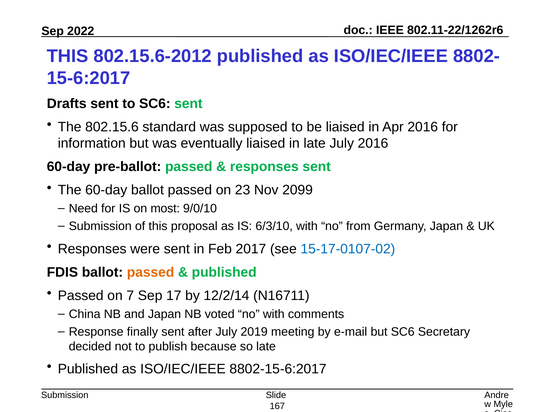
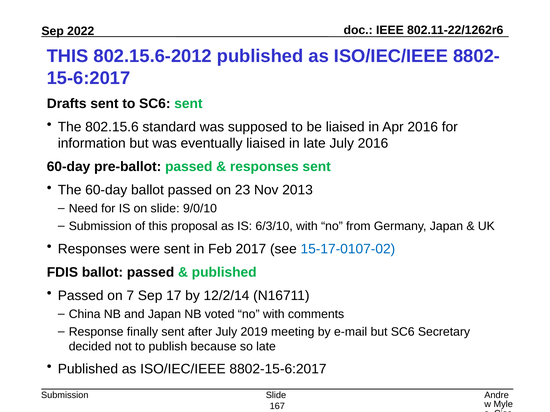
2099: 2099 -> 2013 (298, 190)
on most: most -> slide (165, 209)
passed colour: orange -> black (151, 272)
